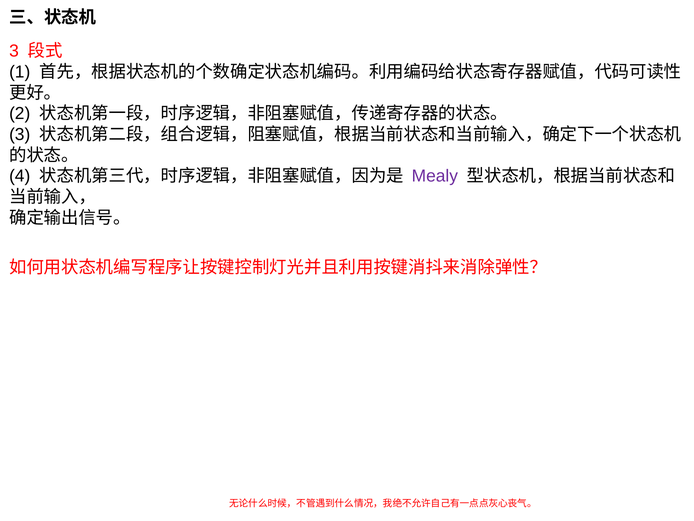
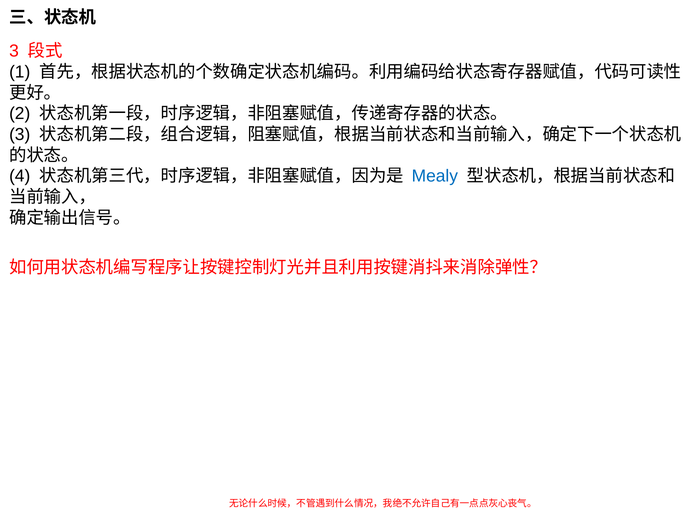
Mealy colour: purple -> blue (435, 176)
